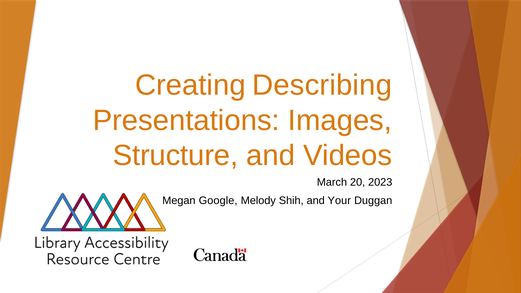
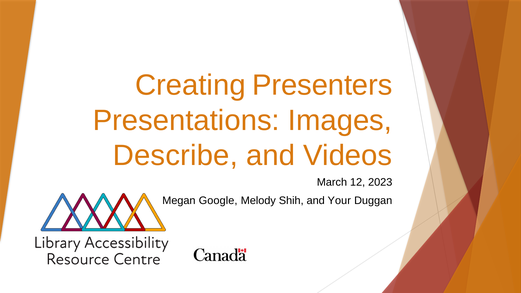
Describing: Describing -> Presenters (322, 85)
Structure: Structure -> Describe (175, 156)
20: 20 -> 12 (358, 182)
